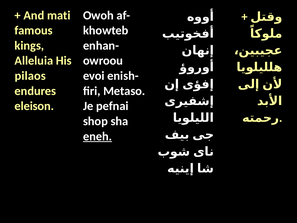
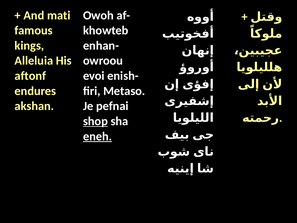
pilaos: pilaos -> aftonf (30, 76)
eleison: eleison -> akshan (34, 106)
shop underline: none -> present (95, 121)
